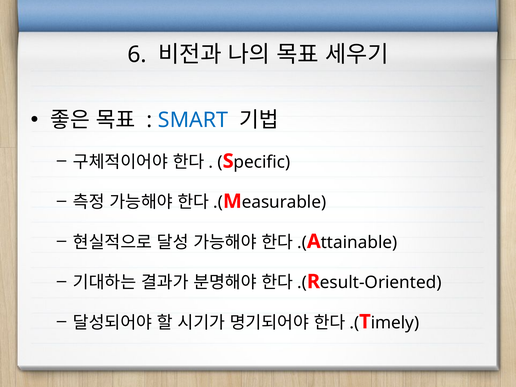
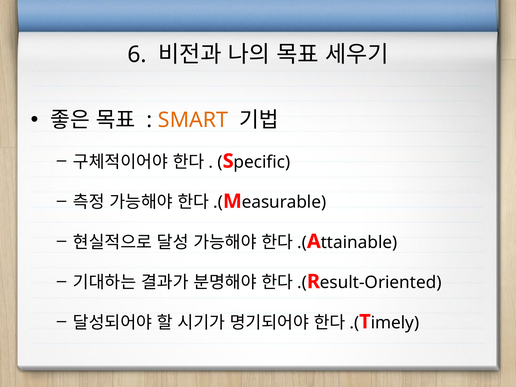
SMART colour: blue -> orange (193, 120)
